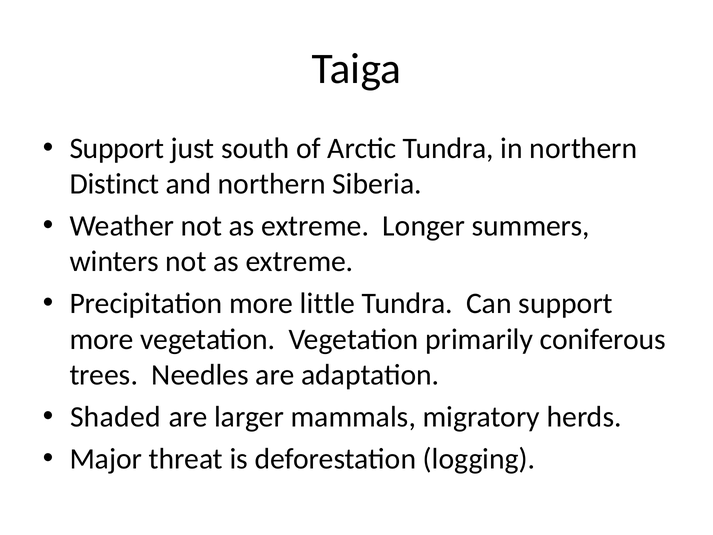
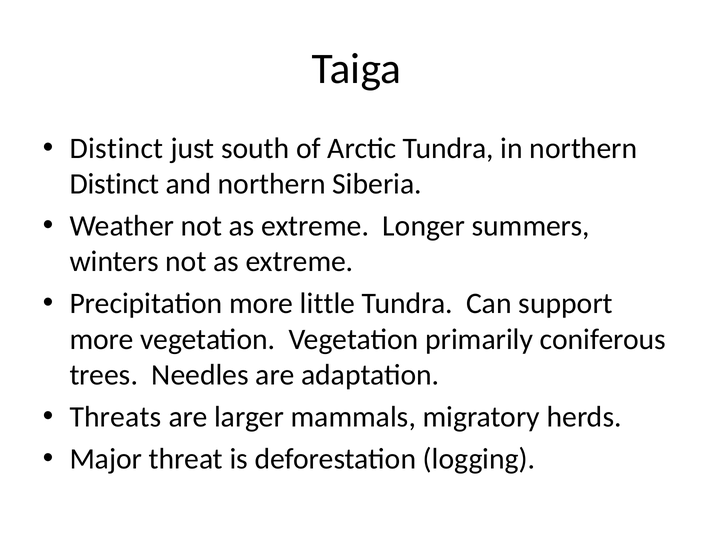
Support: Support -> Distinct (117, 148)
Shaded: Shaded -> Threats (116, 417)
